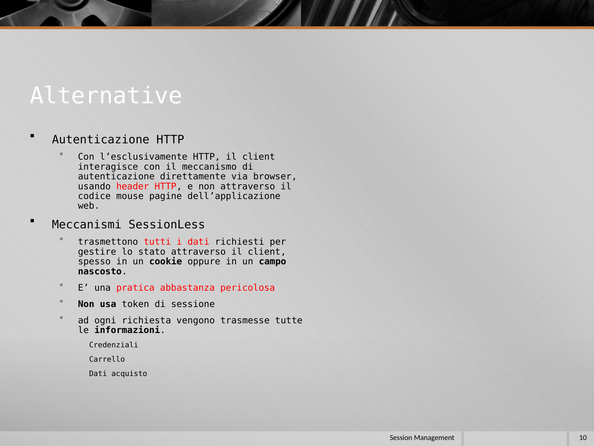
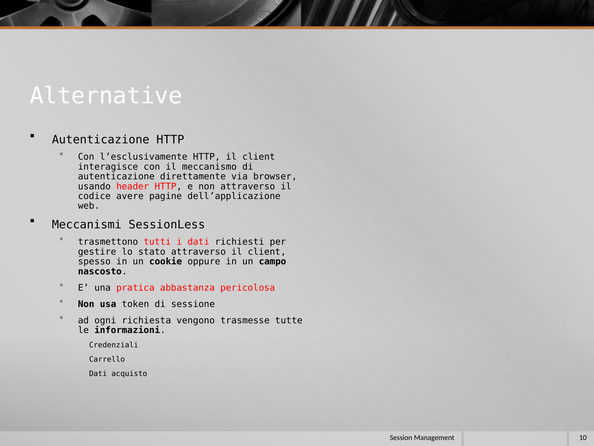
mouse: mouse -> avere (130, 196)
